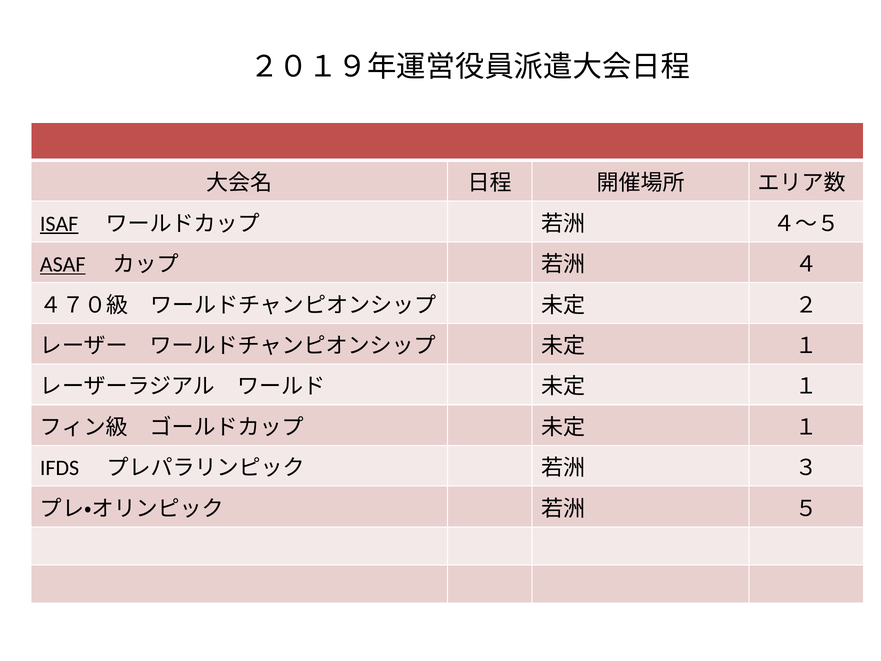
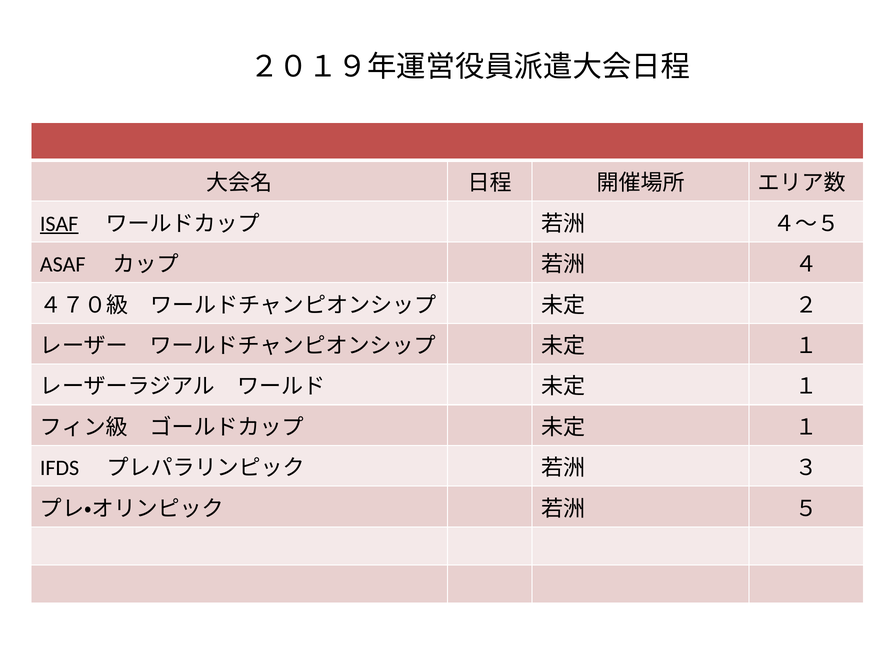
ASAF underline: present -> none (63, 264)
